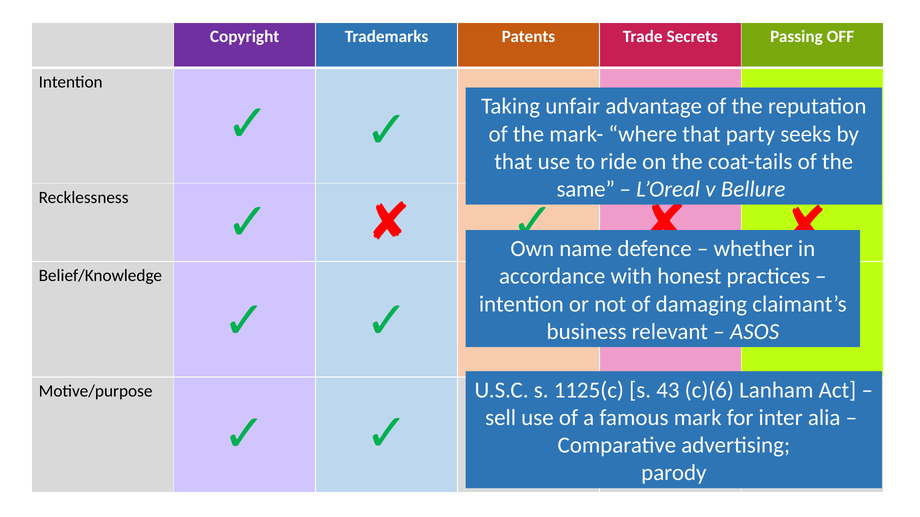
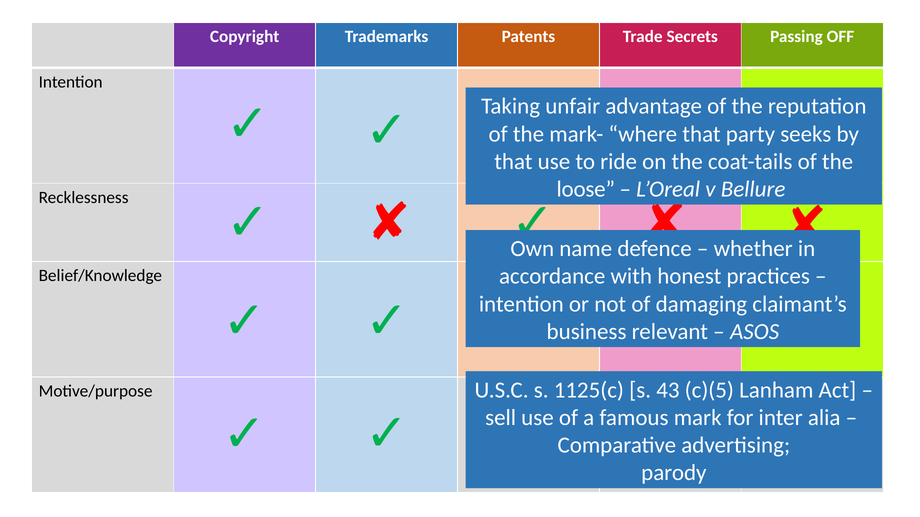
same: same -> loose (586, 189)
c)(6: c)(6 -> c)(5 (709, 390)
